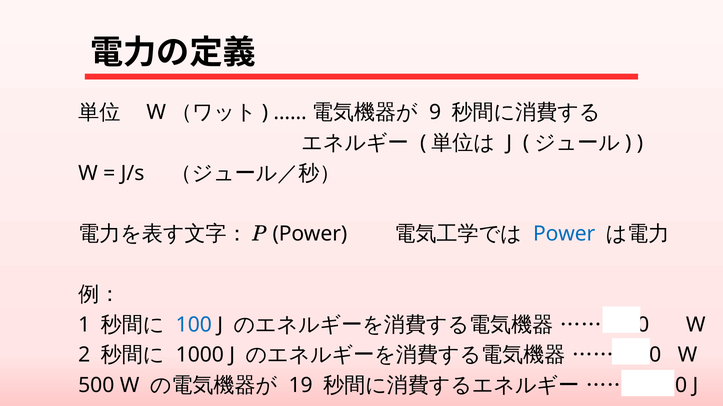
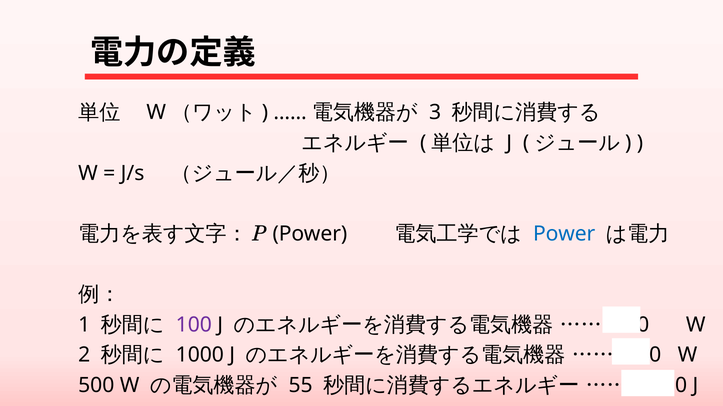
9: 9 -> 3 (435, 113)
100 colour: blue -> purple (194, 325)
19: 19 -> 55 (301, 386)
